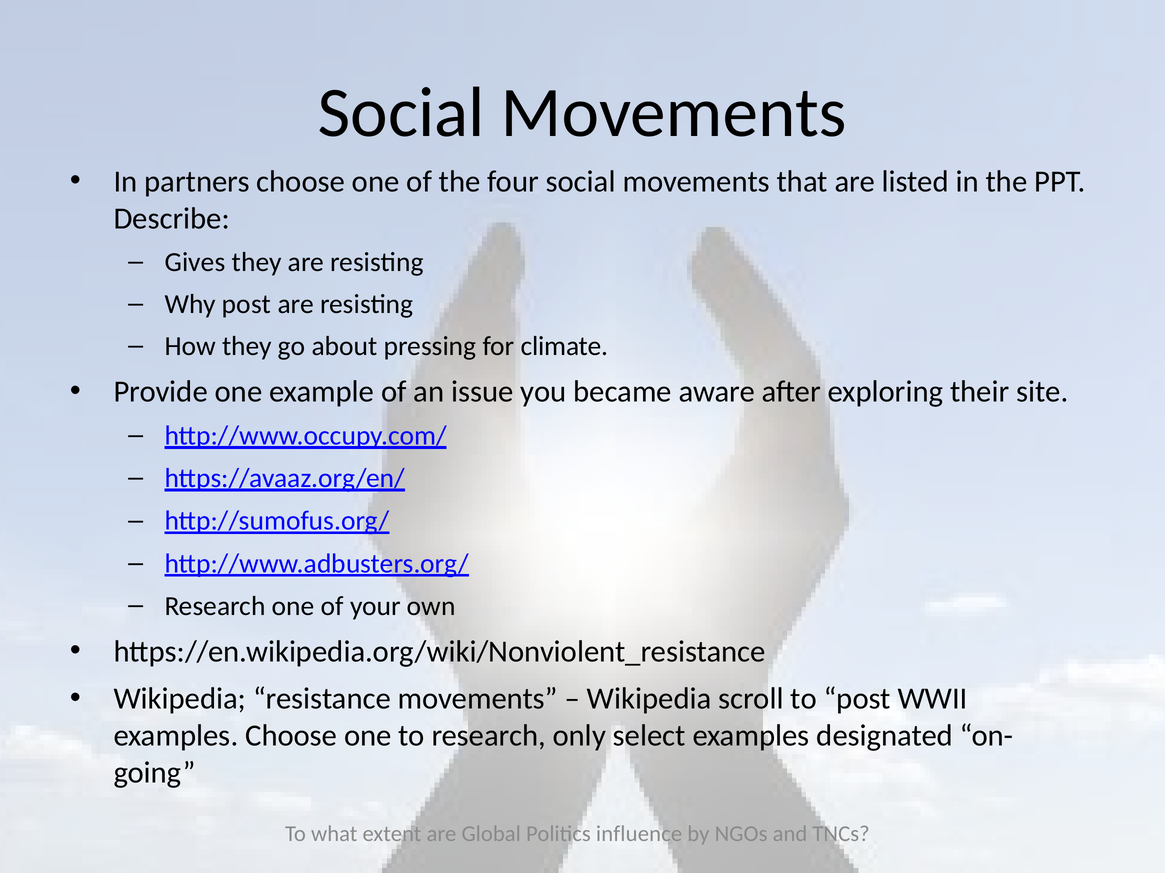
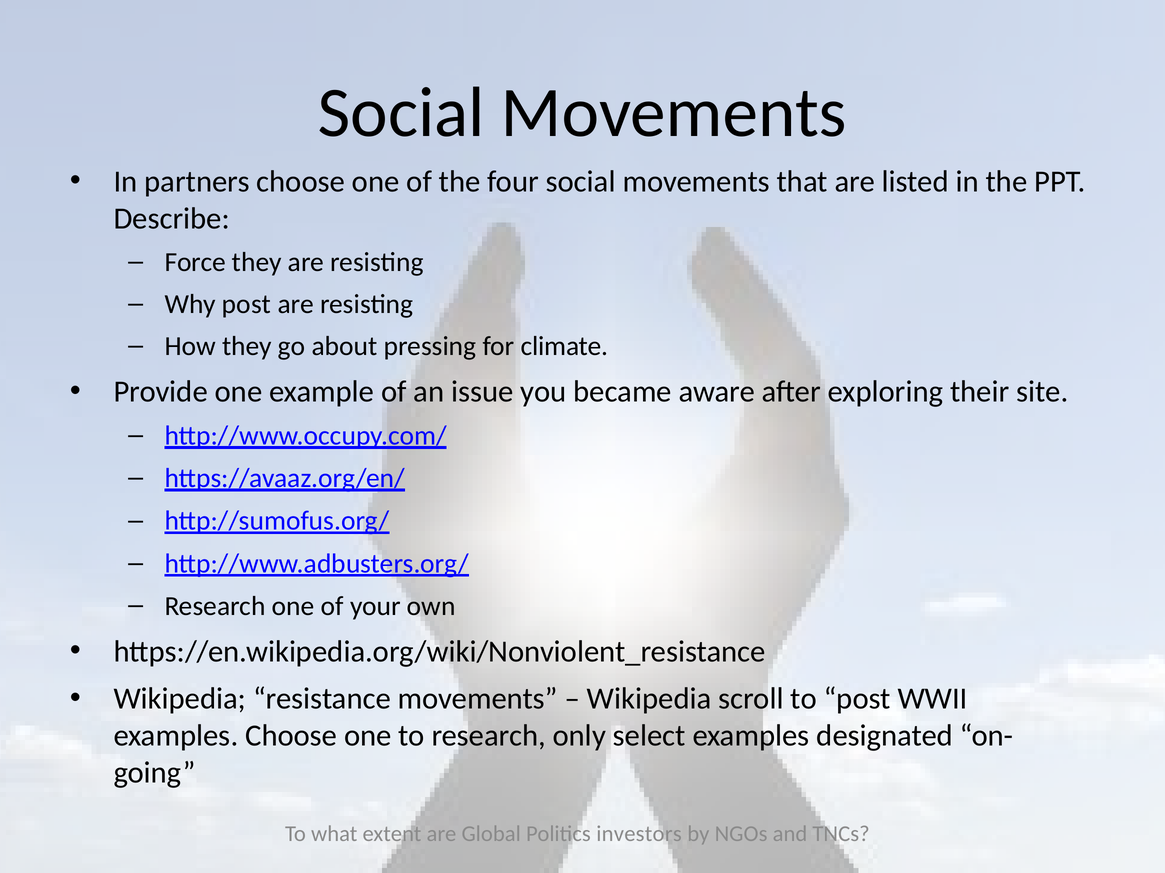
Gives: Gives -> Force (195, 262)
influence: influence -> investors (639, 834)
